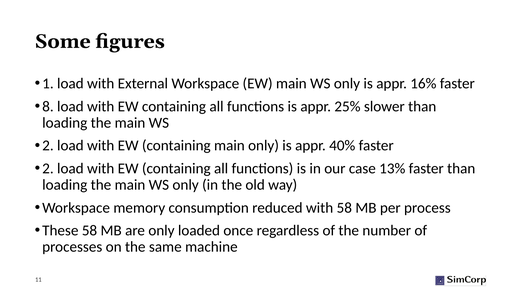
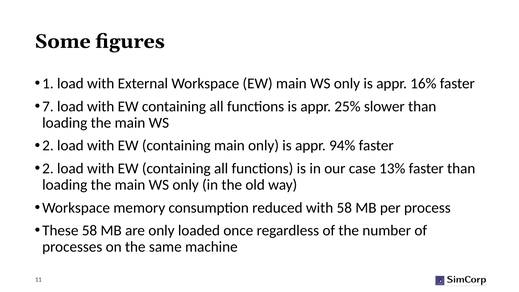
8: 8 -> 7 (48, 106)
40%: 40% -> 94% (342, 146)
